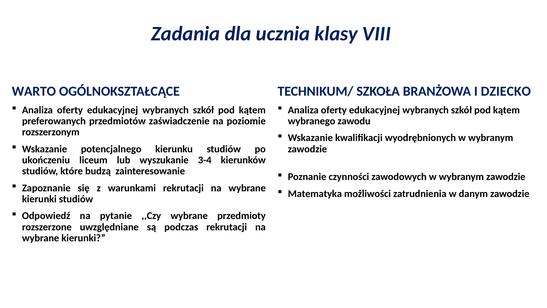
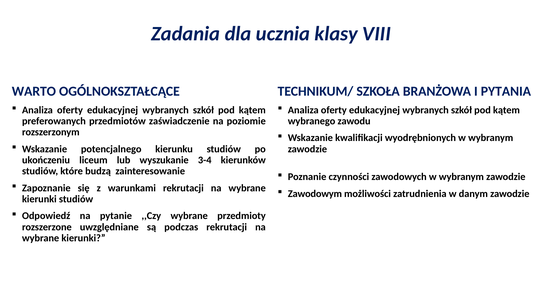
DZIECKO: DZIECKO -> PYTANIA (506, 91)
Matematyka: Matematyka -> Zawodowym (315, 193)
